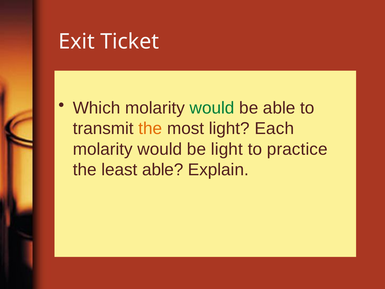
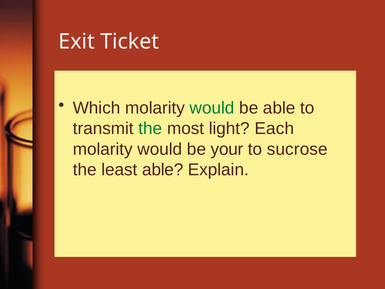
the colour: orange -> green (150, 128)
be light: light -> your (227, 149)
practice: practice -> sucrose (297, 149)
